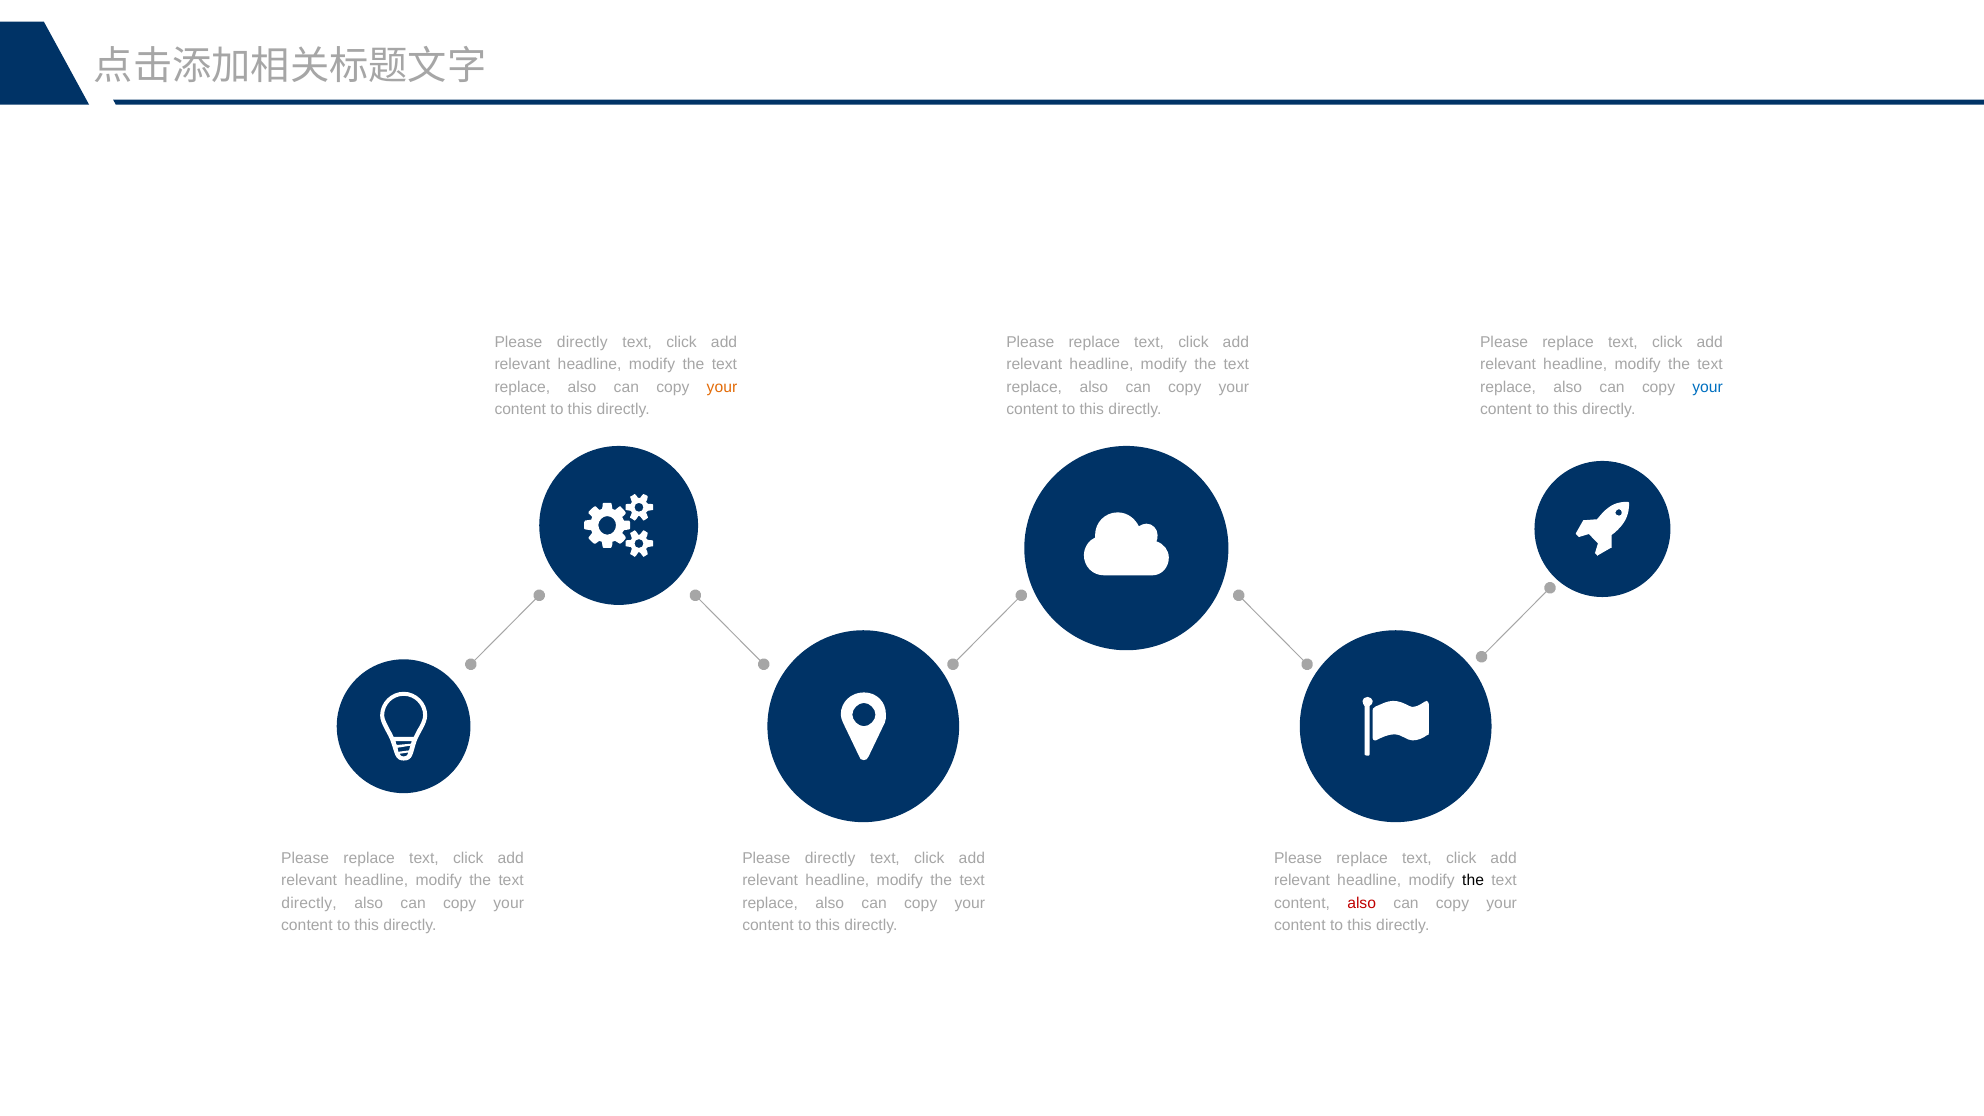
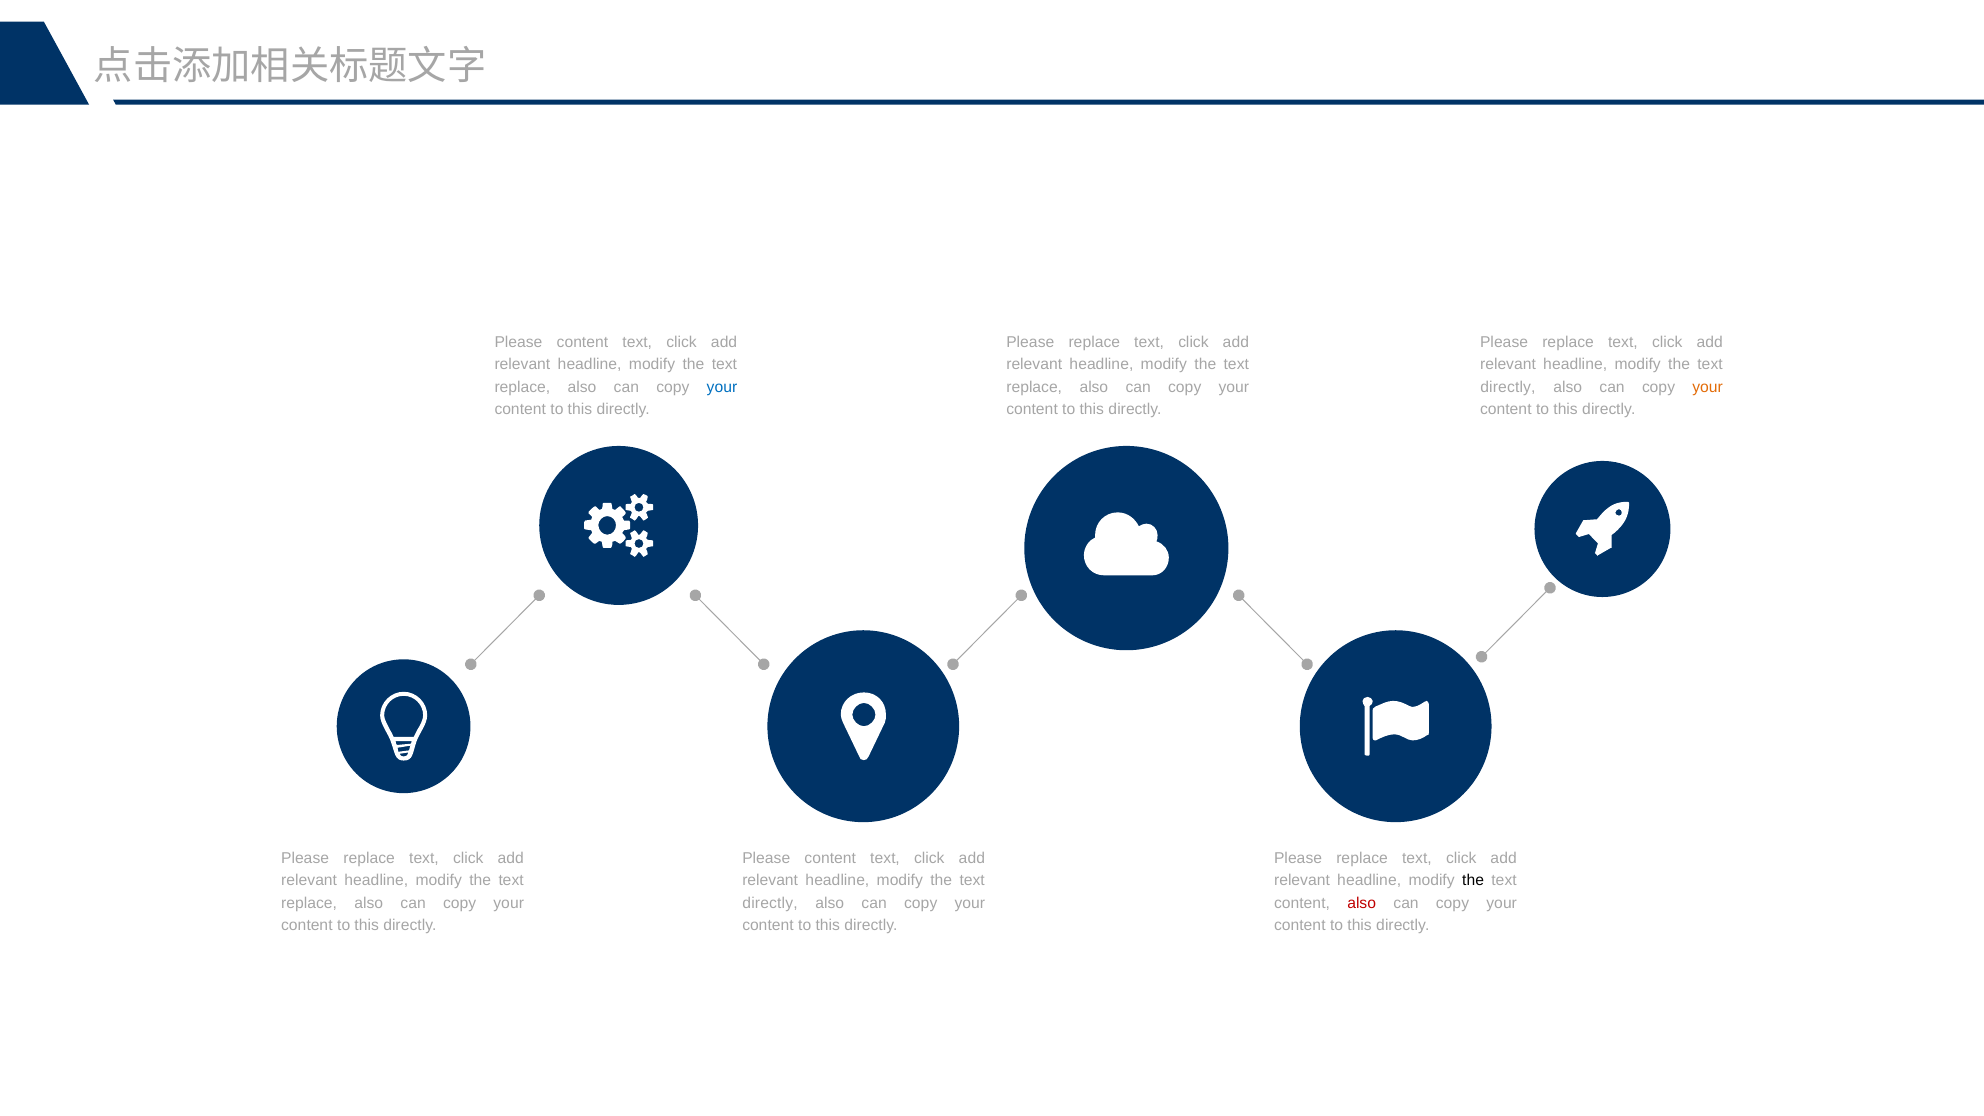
directly: directly -> content (582, 342)
your colour: orange -> blue (722, 387)
replace: replace -> directly (1508, 387)
your colour: blue -> orange (1708, 387)
directly: directly -> content (830, 858)
directly: directly -> replace (309, 903)
replace: replace -> directly (770, 903)
